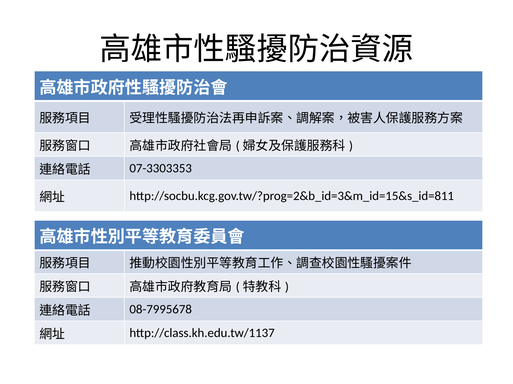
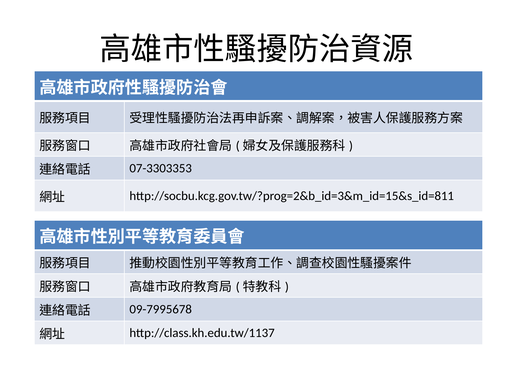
08-7995678: 08-7995678 -> 09-7995678 (161, 310)
